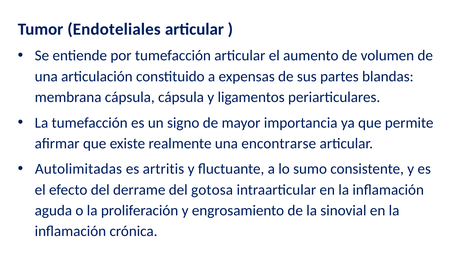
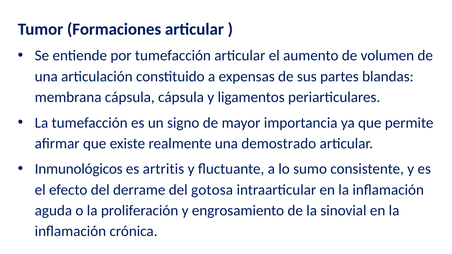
Endoteliales: Endoteliales -> Formaciones (114, 29)
encontrarse: encontrarse -> demostrado (279, 144)
Autolimitadas: Autolimitadas -> Inmunológicos (79, 169)
